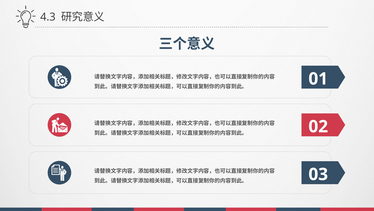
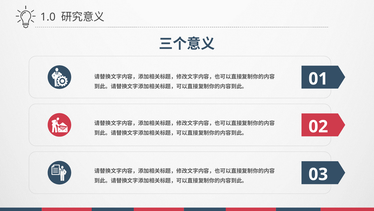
4.3: 4.3 -> 1.0 (48, 17)
